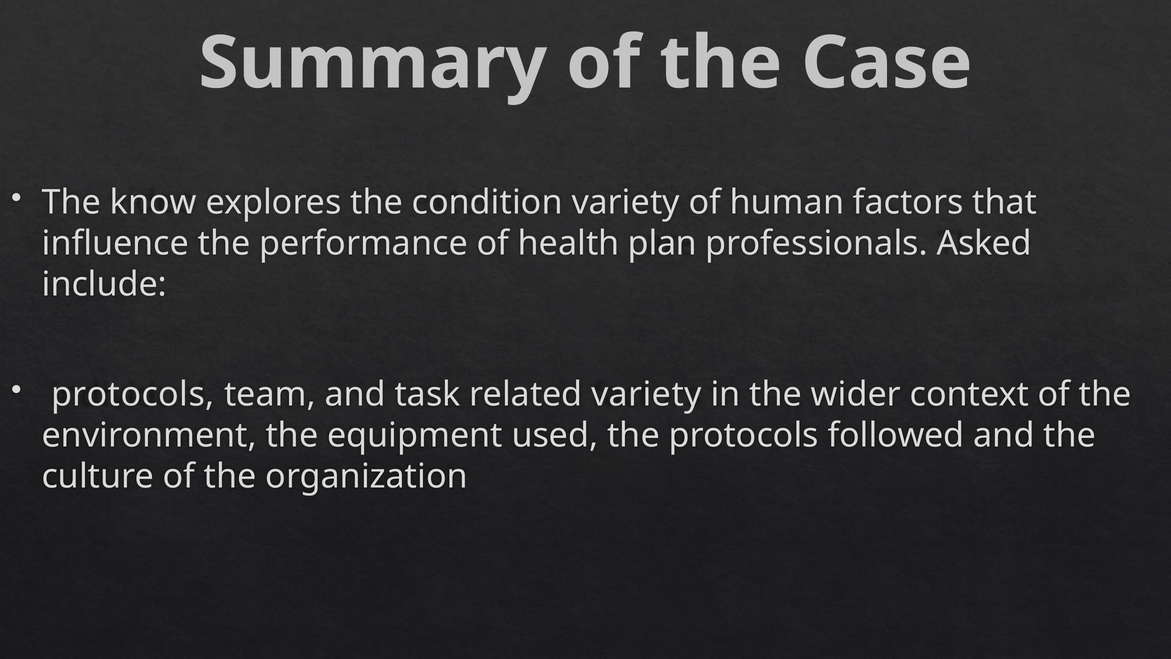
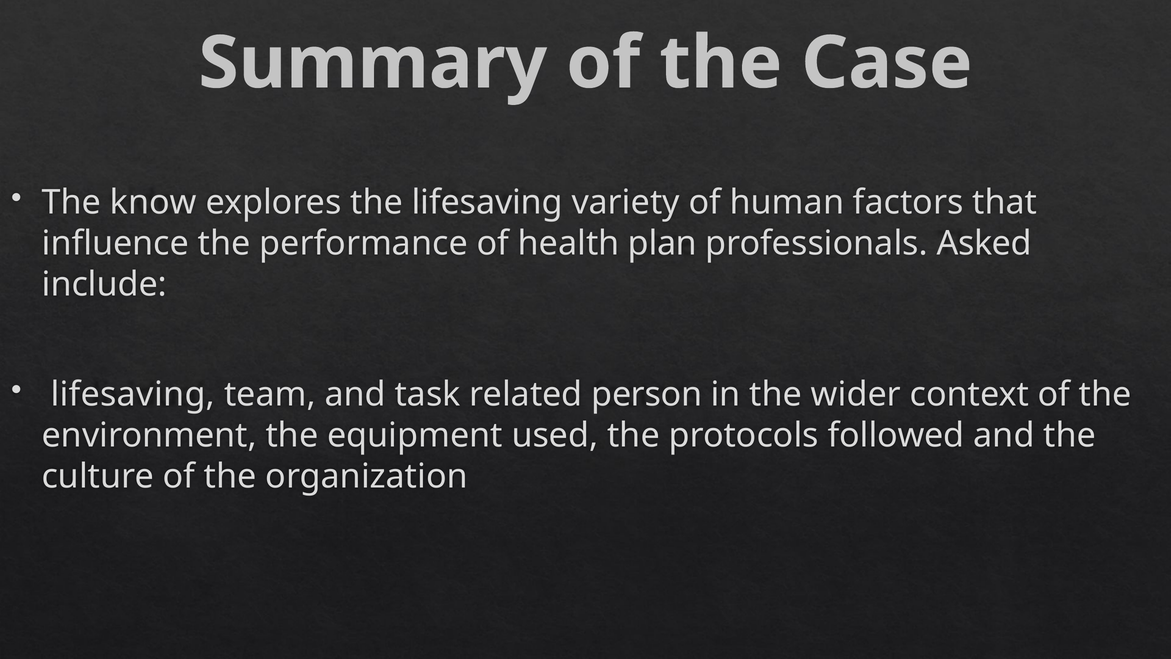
the condition: condition -> lifesaving (487, 203)
protocols: protocols -> lifesaving (133, 395)
related variety: variety -> person (647, 395)
